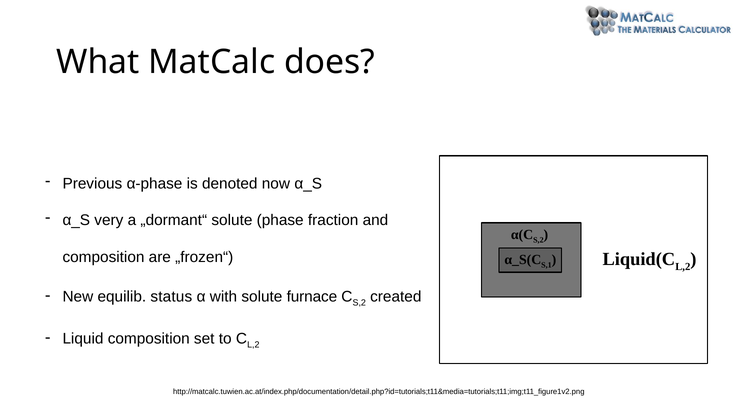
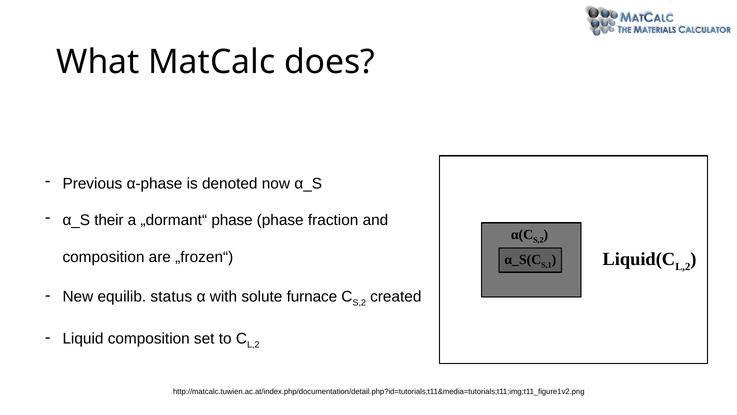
very: very -> their (109, 220)
„dormant“ solute: solute -> phase (232, 220)
